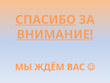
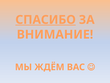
ВНИМАНИЕ underline: present -> none (55, 34)
